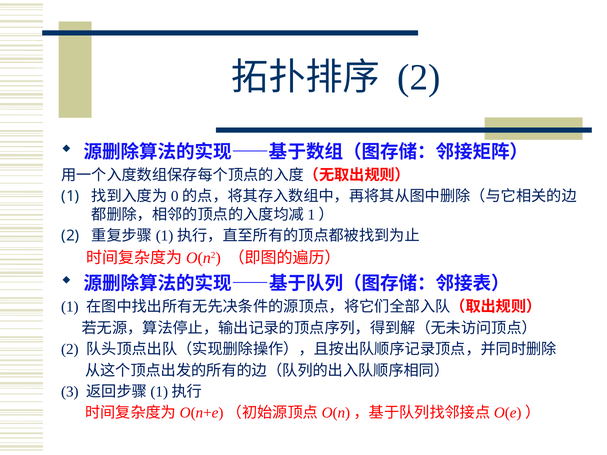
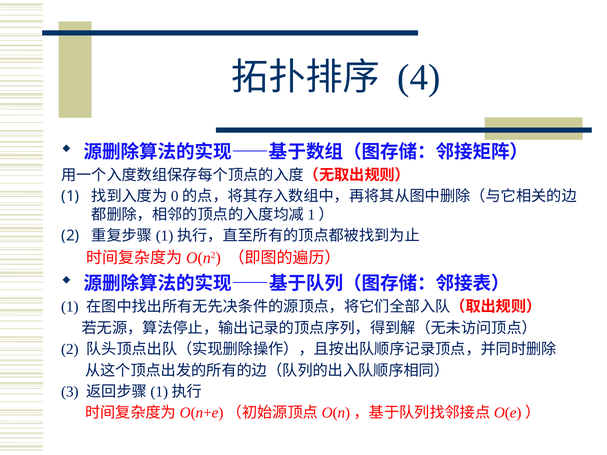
2: 2 -> 4 (419, 77)
